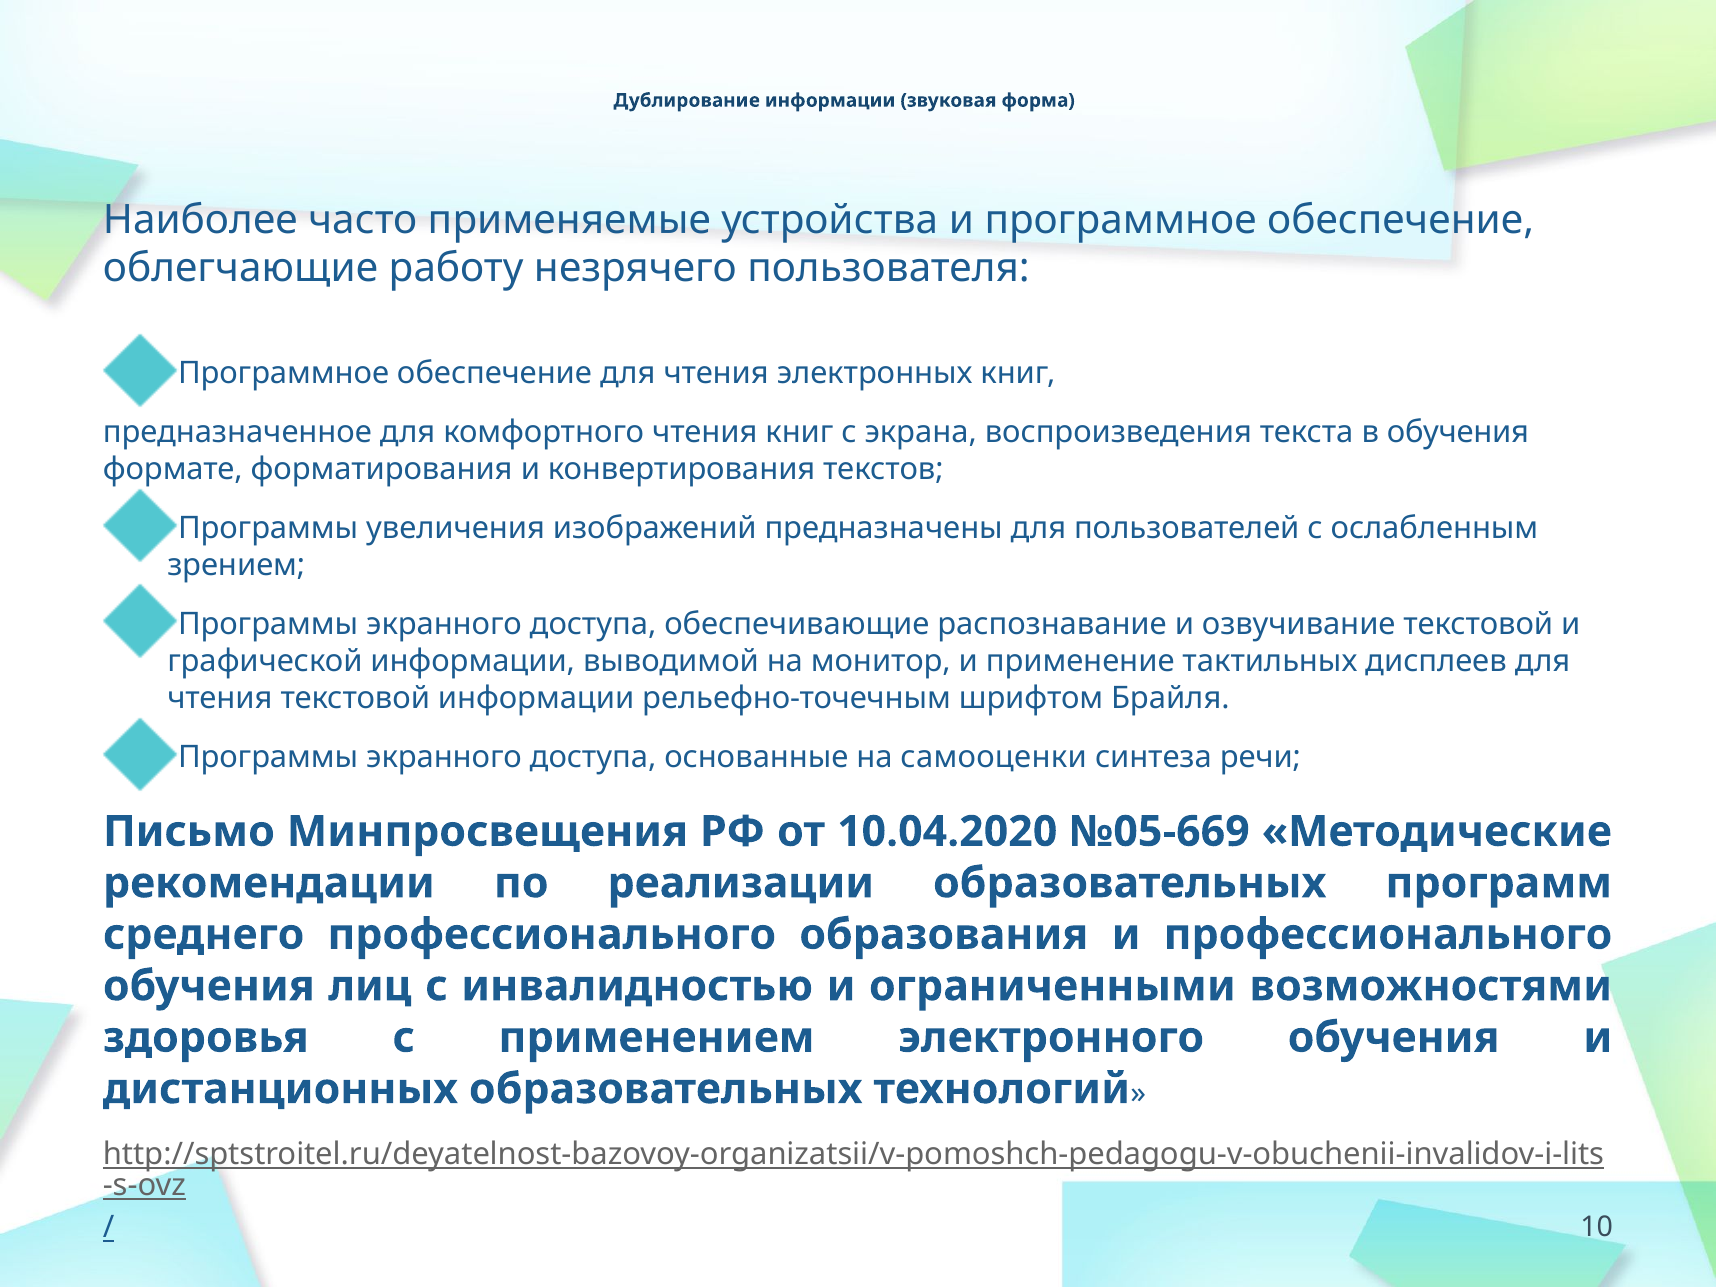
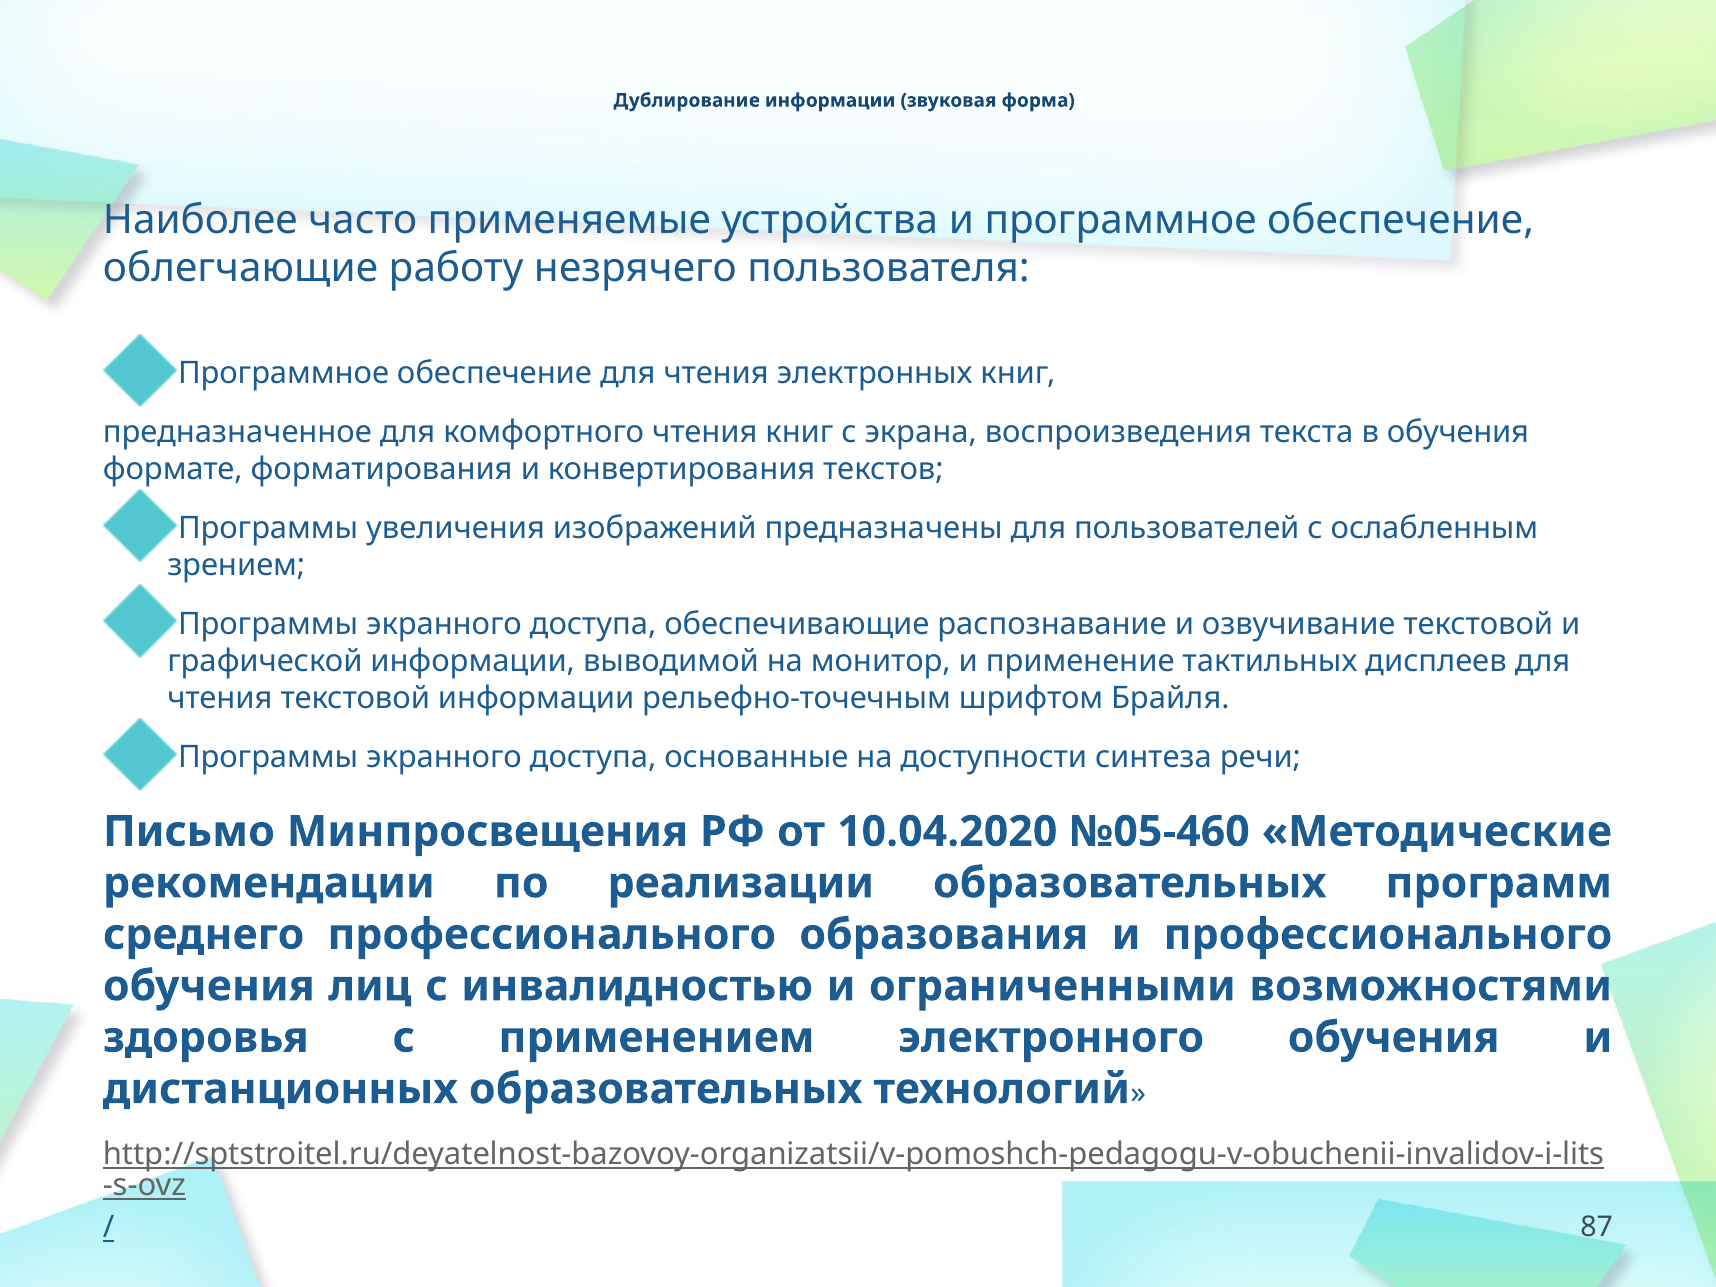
самооценки: самооценки -> доступности (994, 757)
№05-669: №05-669 -> №05-460 (1159, 832)
10: 10 -> 87 (1597, 1227)
